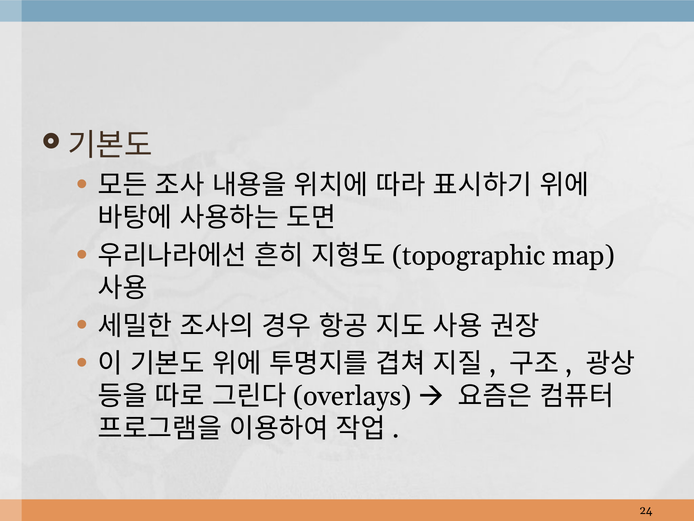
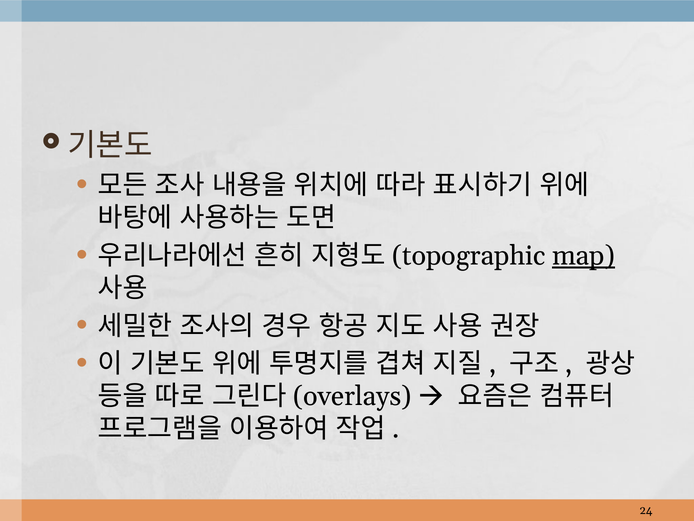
map underline: none -> present (583, 256)
